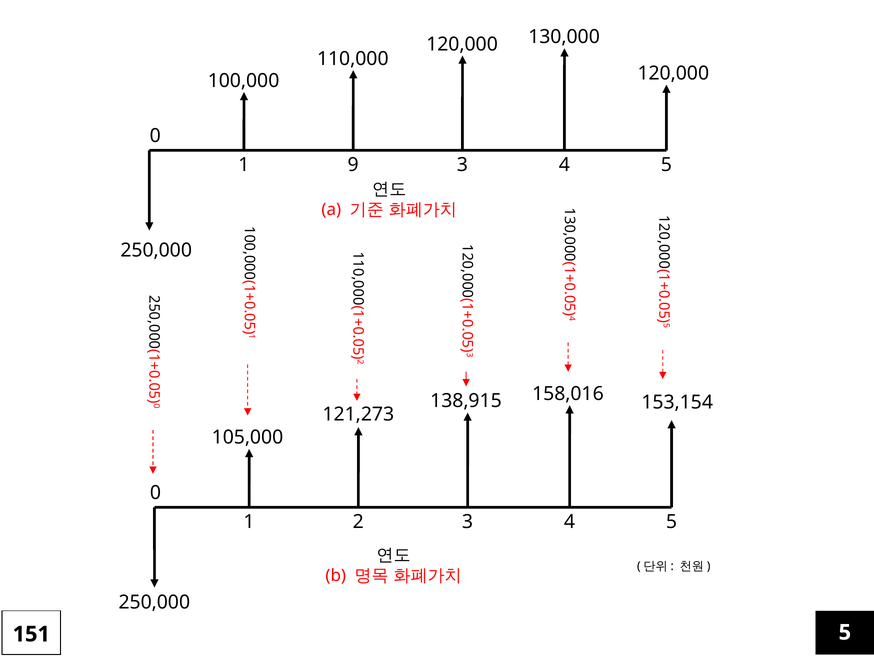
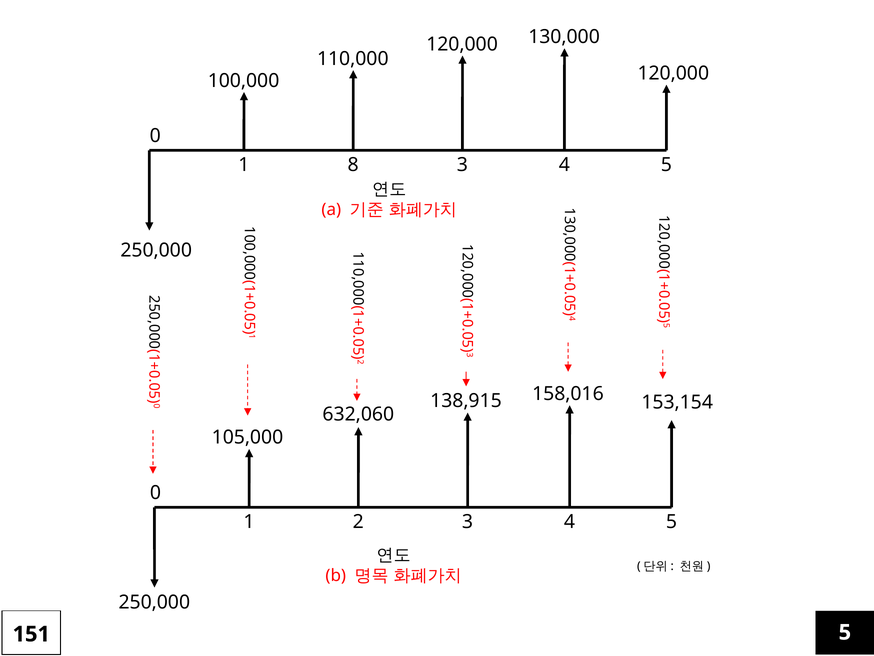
9: 9 -> 8 (353, 165)
121,273: 121,273 -> 632,060 (358, 414)
